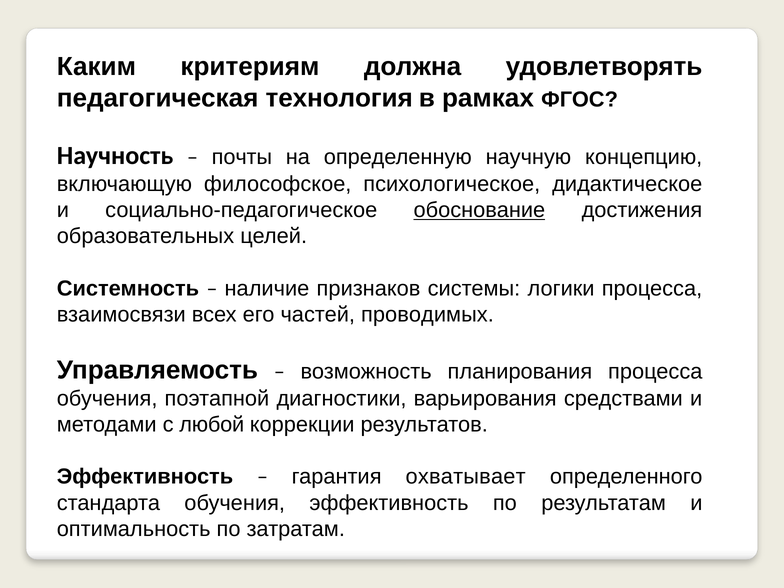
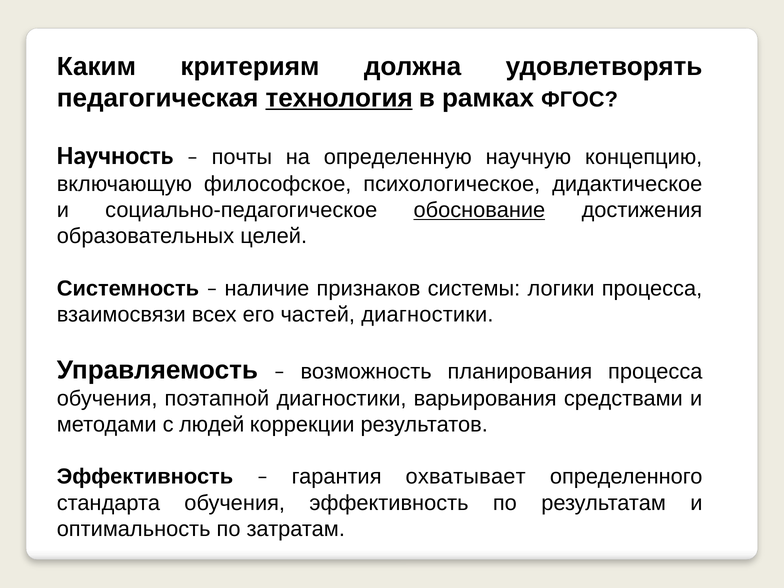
технология underline: none -> present (339, 98)
частей проводимых: проводимых -> диагностики (427, 315)
любой: любой -> людей (212, 424)
